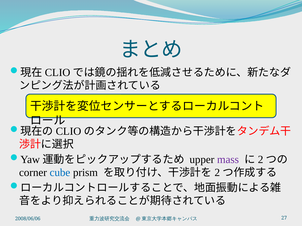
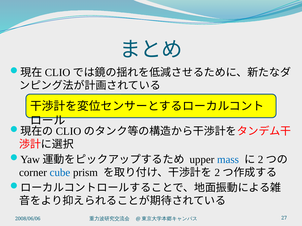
mass colour: purple -> blue (228, 160)
